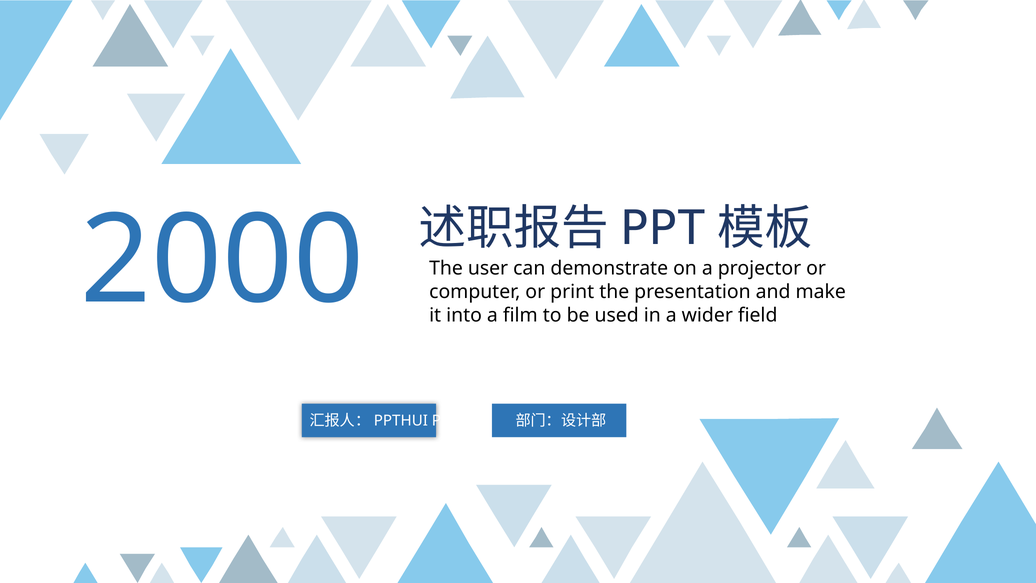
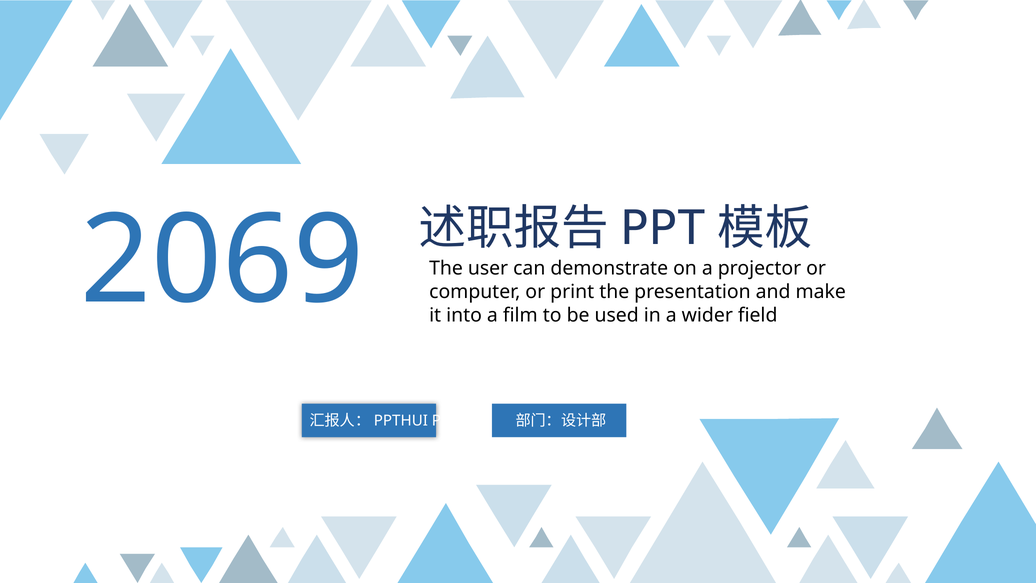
2000: 2000 -> 2069 (222, 261)
